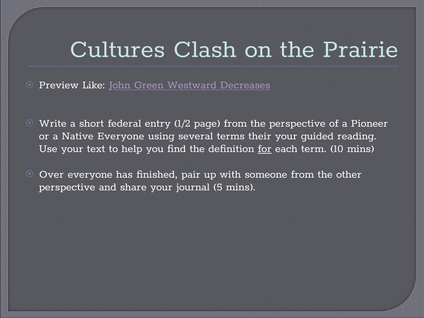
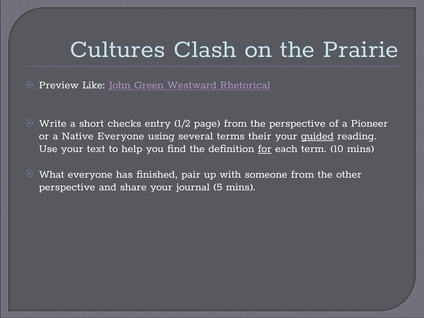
Decreases: Decreases -> Rhetorical (245, 85)
federal: federal -> checks (124, 123)
guided underline: none -> present (317, 136)
Over: Over -> What (52, 174)
